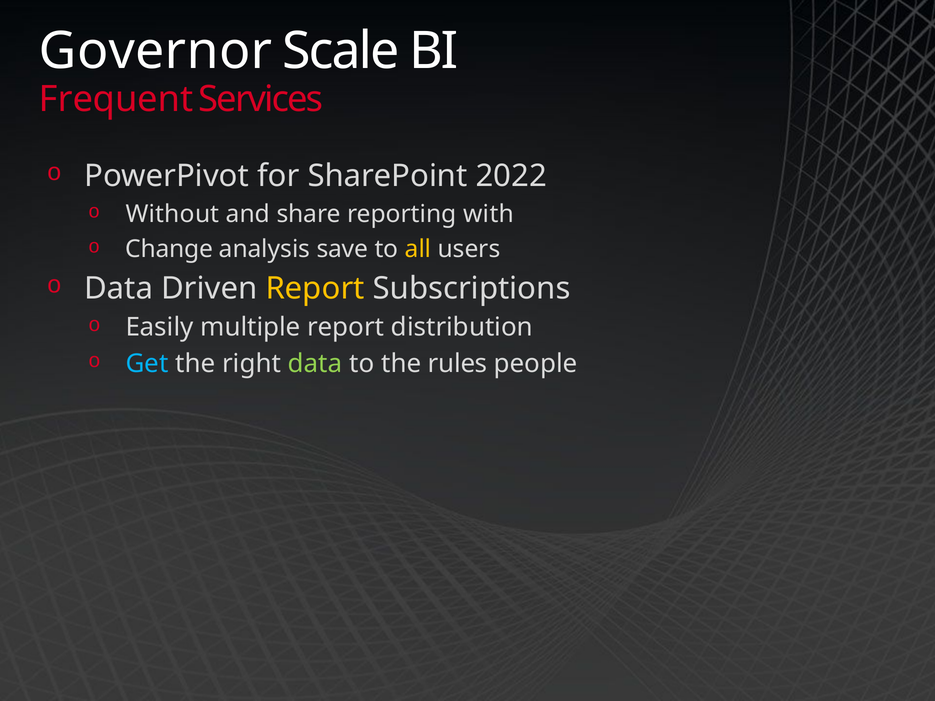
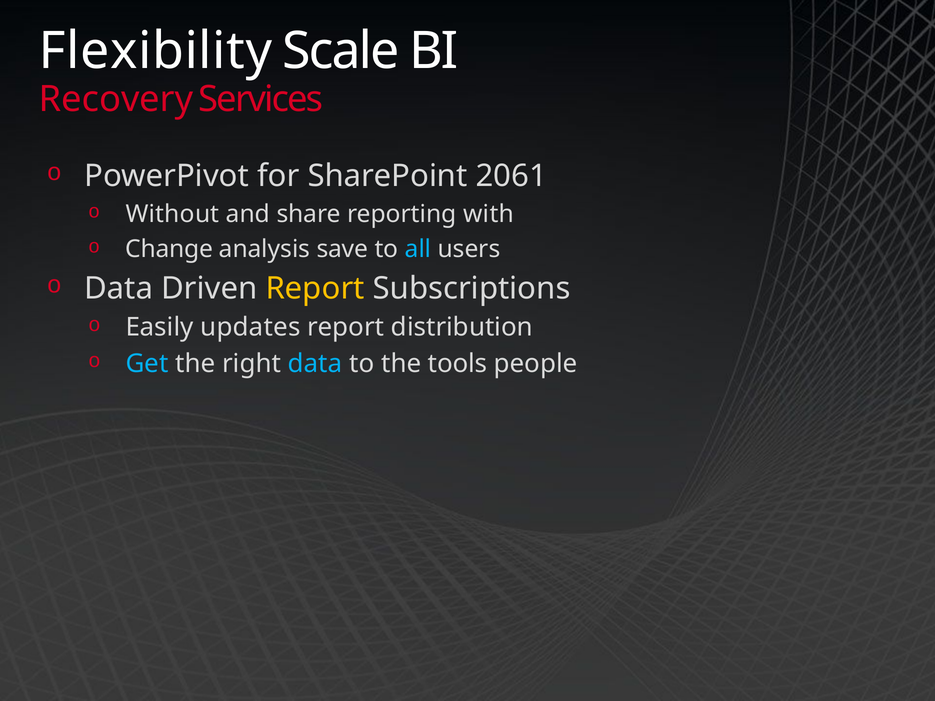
Governor: Governor -> Flexibility (155, 51)
Frequent: Frequent -> Recovery (116, 99)
2022: 2022 -> 2061 (511, 176)
all colour: yellow -> light blue (418, 249)
multiple: multiple -> updates (250, 328)
data colour: light green -> light blue (315, 364)
rules: rules -> tools (458, 364)
